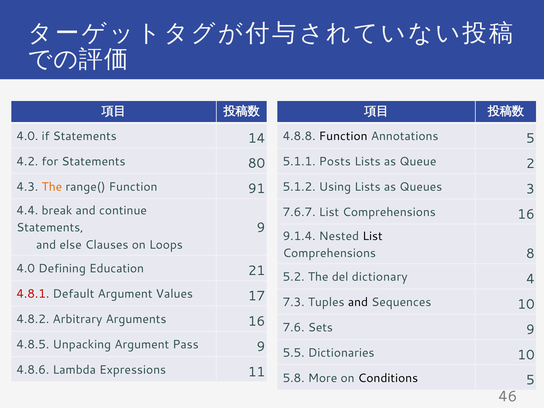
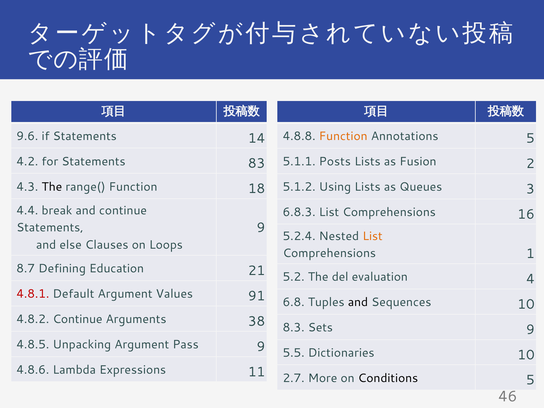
4.0: 4.0 -> 9.6 (27, 136)
Function colour: black -> orange (343, 136)
80: 80 -> 83 (257, 163)
Queue: Queue -> Fusion (418, 162)
The colour: orange -> black (52, 187)
91: 91 -> 18 (257, 189)
7.6.7: 7.6.7 -> 6.8.3 (299, 212)
9.1.4: 9.1.4 -> 5.2.4 (299, 236)
List colour: black -> orange (372, 236)
8: 8 -> 1 (530, 254)
4.0: 4.0 -> 8.7 (26, 269)
dictionary: dictionary -> evaluation (380, 277)
17: 17 -> 91 (257, 296)
7.3: 7.3 -> 6.8 (294, 302)
4.8.2 Arbitrary: Arbitrary -> Continue (77, 319)
Arguments 16: 16 -> 38 (257, 321)
7.6: 7.6 -> 8.3 (294, 328)
5.8: 5.8 -> 2.7 (294, 378)
